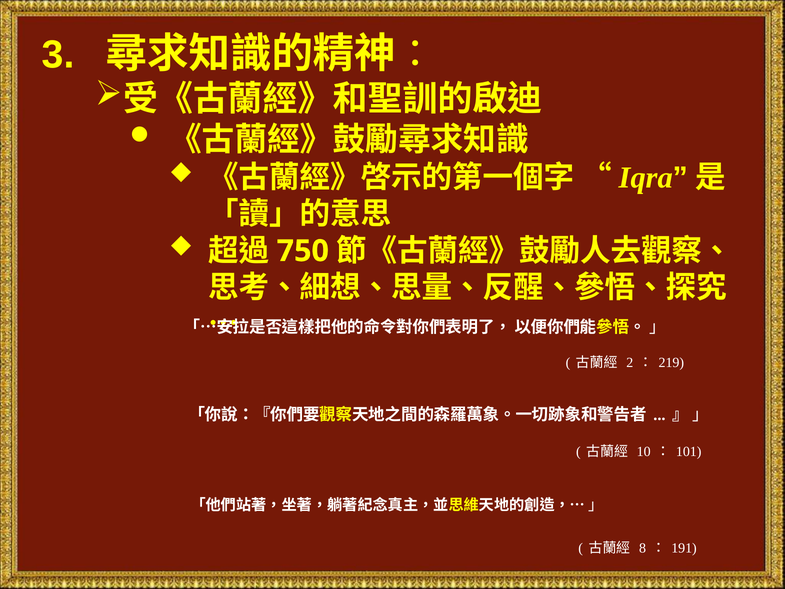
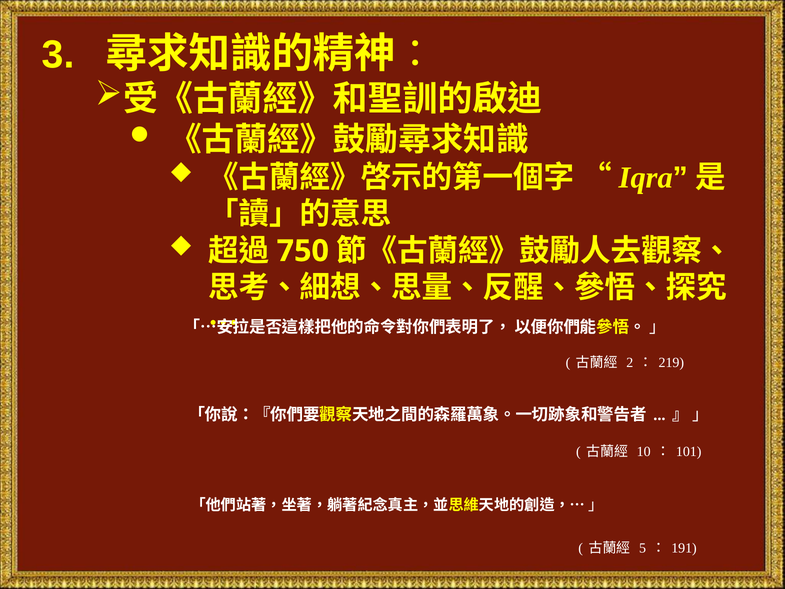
8: 8 -> 5 (643, 548)
